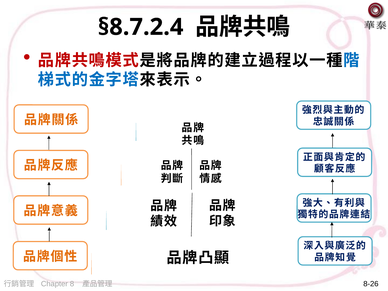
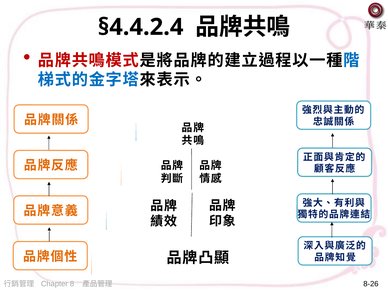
§8.7.2.4: §8.7.2.4 -> §4.4.2.4 (141, 27)
